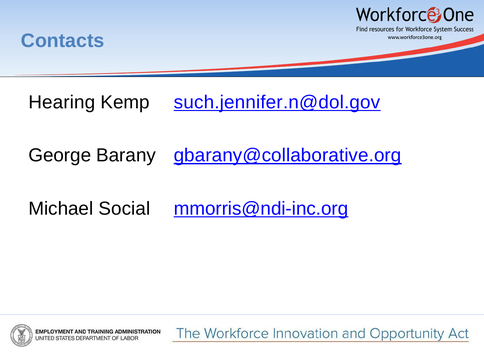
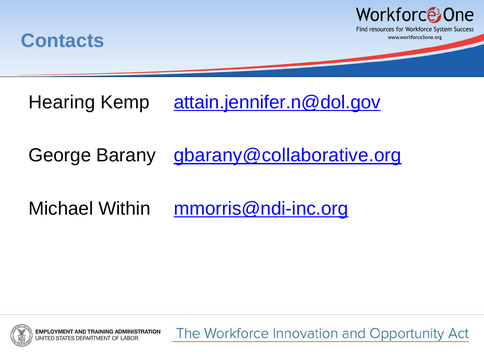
such.jennifer.n@dol.gov: such.jennifer.n@dol.gov -> attain.jennifer.n@dol.gov (277, 102)
Social: Social -> Within (124, 209)
